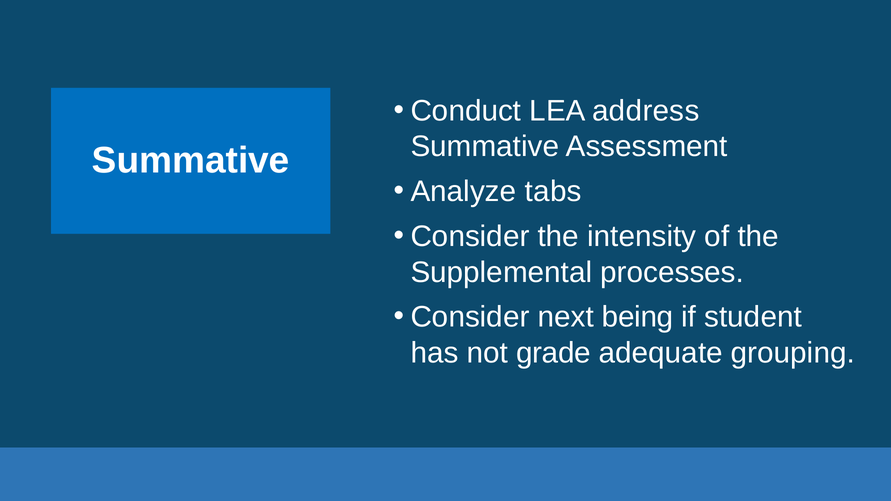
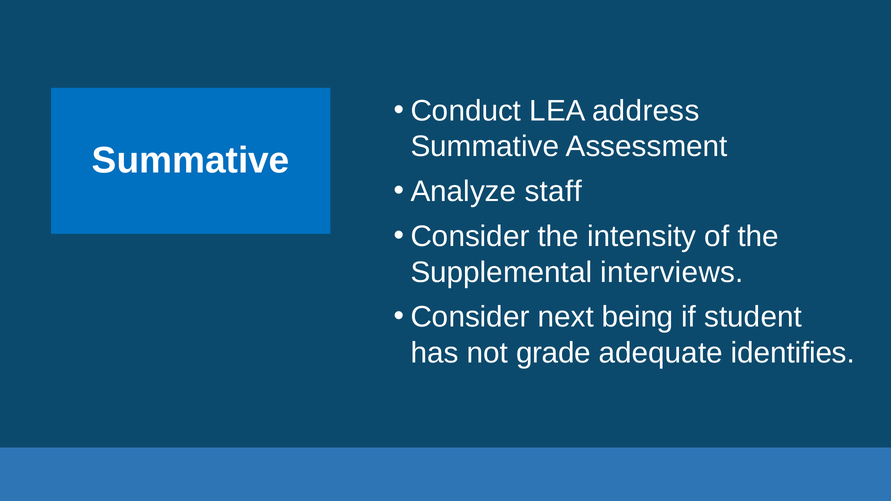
tabs: tabs -> staff (553, 192)
processes: processes -> interviews (672, 272)
grouping: grouping -> identifies (793, 353)
